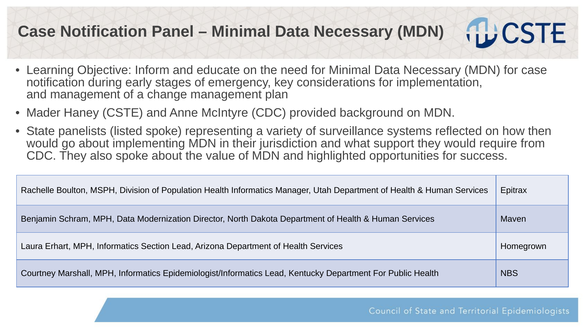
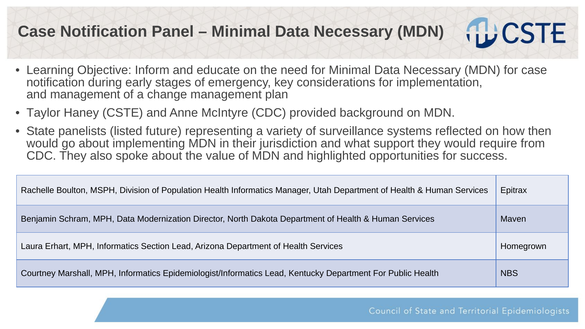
Mader: Mader -> Taylor (43, 113)
listed spoke: spoke -> future (164, 131)
